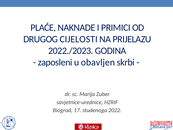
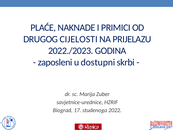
obavljen: obavljen -> dostupni (98, 62)
